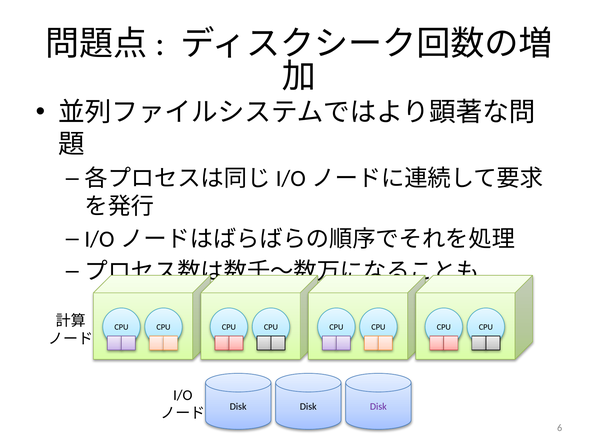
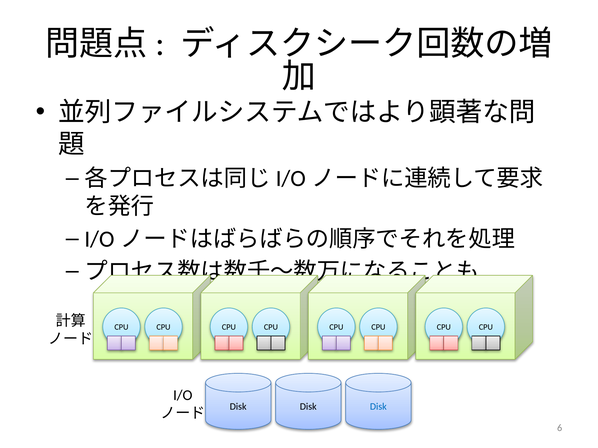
Disk colour: purple -> blue (378, 407)
